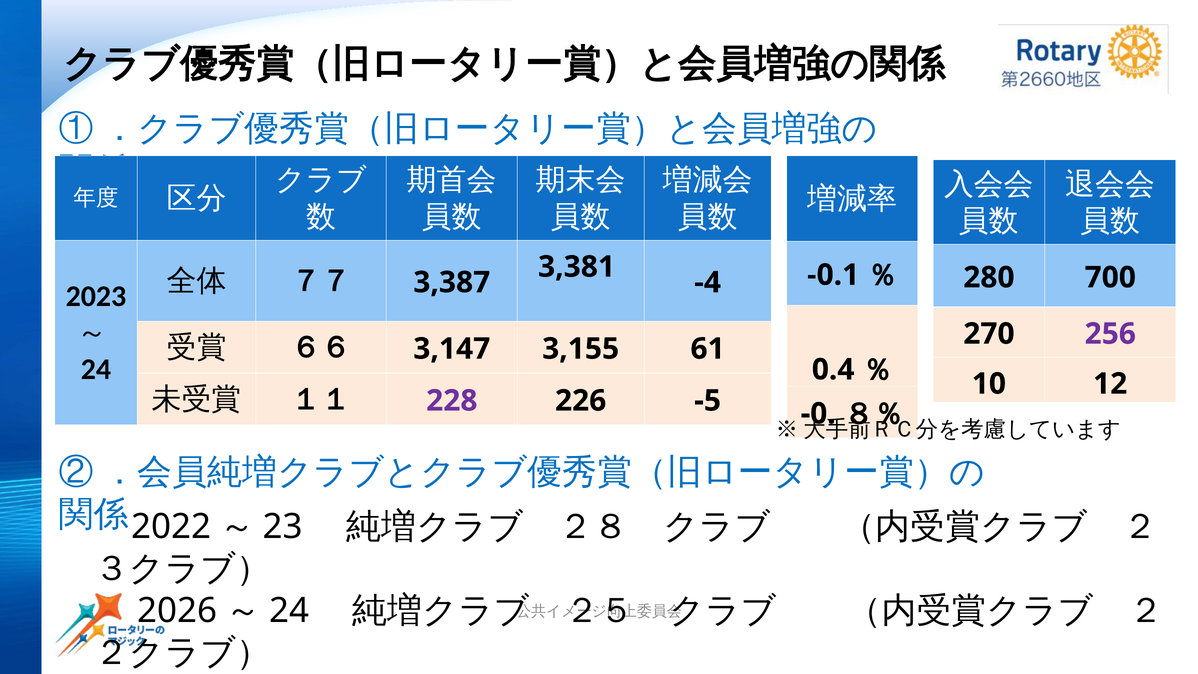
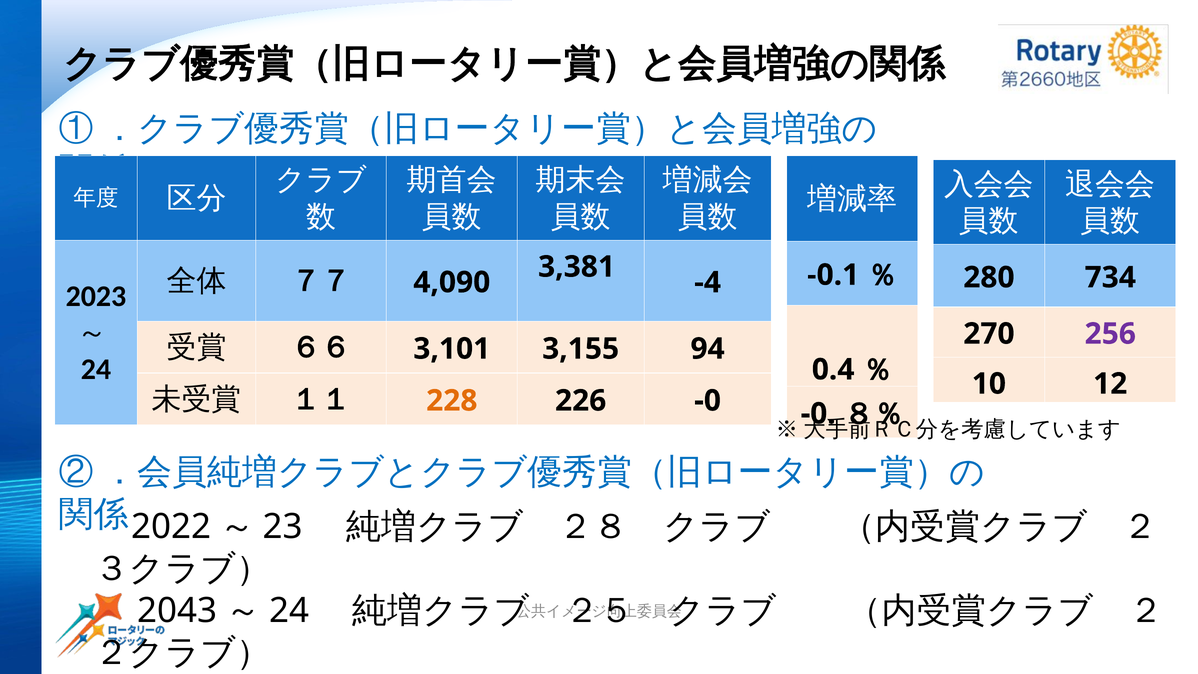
3,387: 3,387 -> 4,090 (452, 282)
700: 700 -> 734 (1110, 277)
3,147: 3,147 -> 3,101 (452, 349)
61: 61 -> 94 (708, 349)
228 colour: purple -> orange (452, 401)
-5: -5 -> -0 (708, 401)
2026: 2026 -> 2043 (177, 611)
